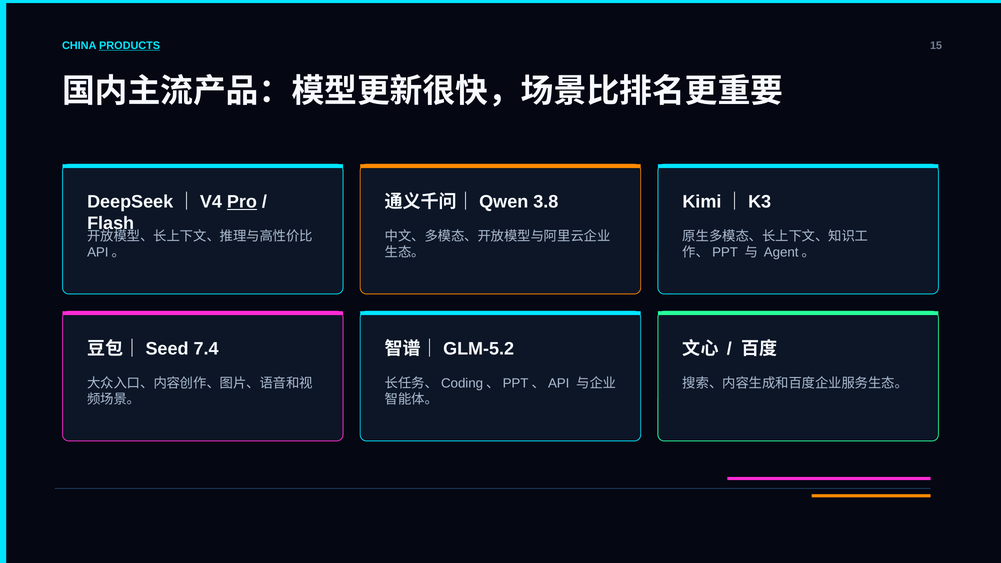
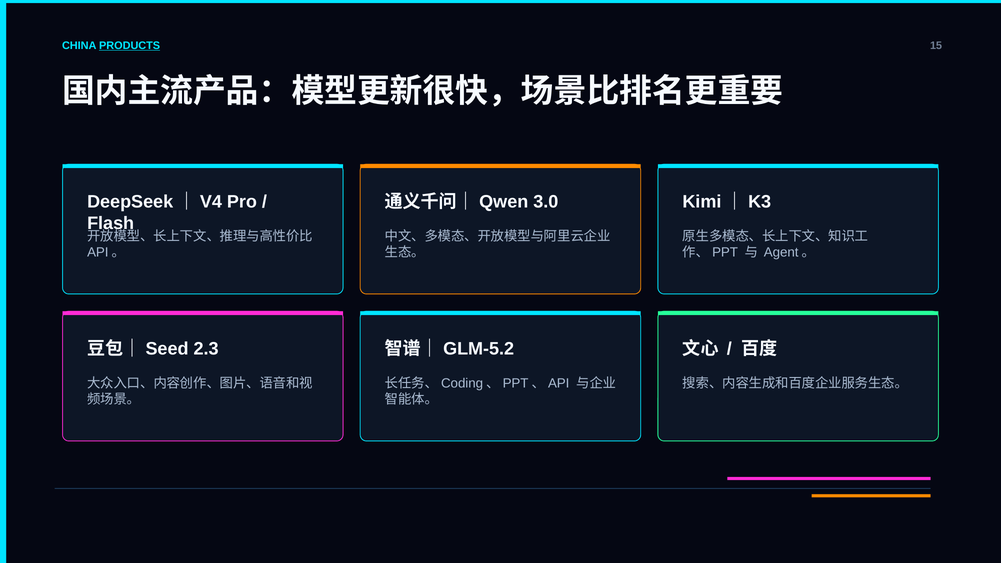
Pro underline: present -> none (242, 202)
3.8: 3.8 -> 3.0 (546, 202)
7.4: 7.4 -> 2.3 (206, 349)
